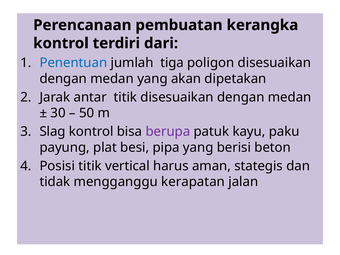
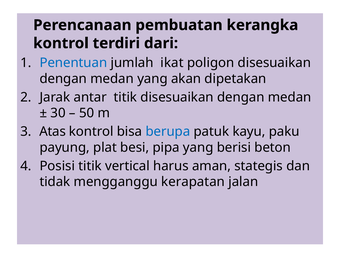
tiga: tiga -> ikat (172, 63)
Slag: Slag -> Atas (53, 132)
berupa colour: purple -> blue (168, 132)
